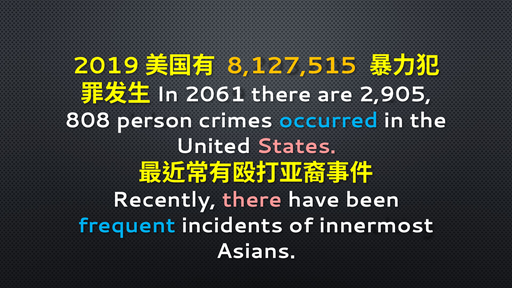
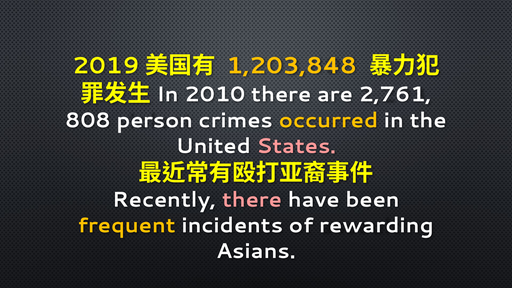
8,127,515: 8,127,515 -> 1,203,848 (292, 66)
2061: 2061 -> 2010 (215, 95)
2,905: 2,905 -> 2,761 (395, 95)
occurred colour: light blue -> yellow (328, 121)
frequent colour: light blue -> yellow (127, 226)
innermost: innermost -> rewarding (376, 226)
